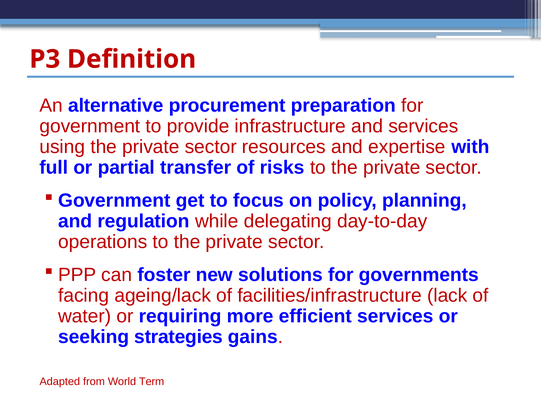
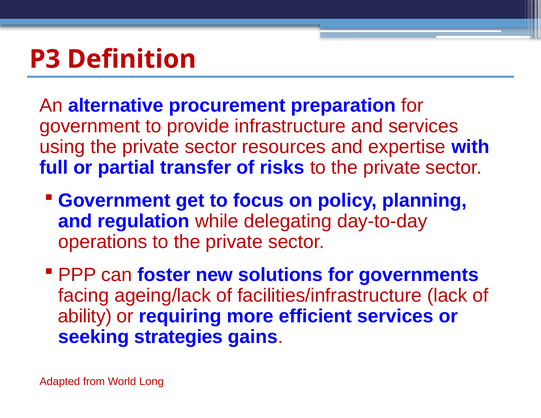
water: water -> ability (85, 316)
Term: Term -> Long (152, 382)
